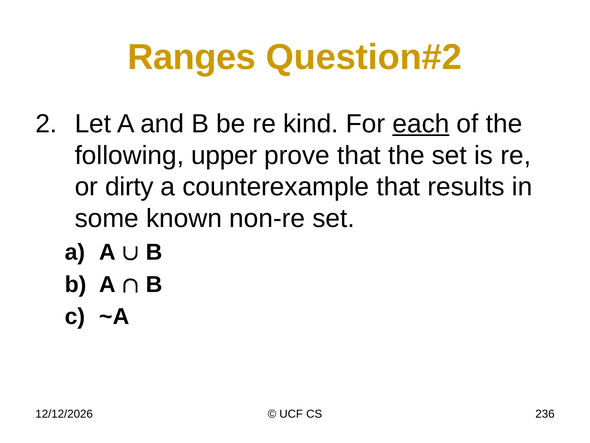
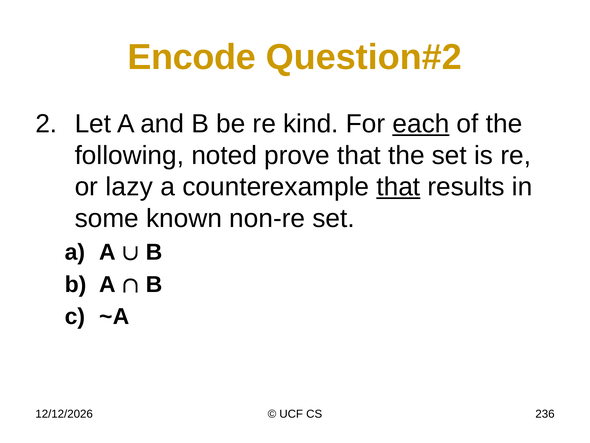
Ranges: Ranges -> Encode (192, 57)
upper: upper -> noted (224, 155)
dirty: dirty -> lazy (129, 187)
that underline: none -> present (398, 187)
